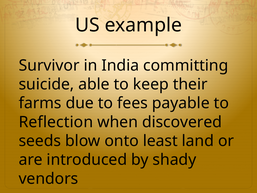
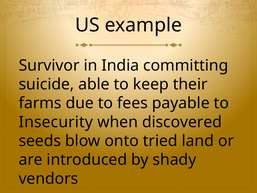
Reflection: Reflection -> Insecurity (56, 122)
least: least -> tried (160, 141)
